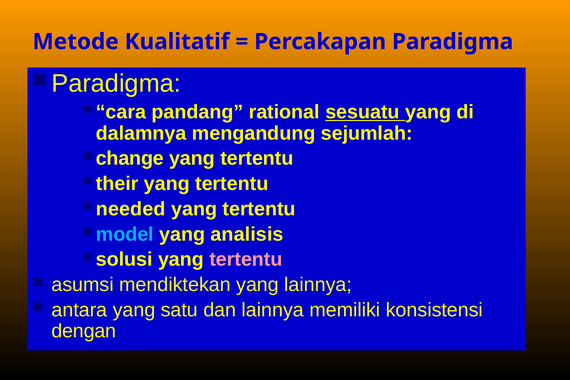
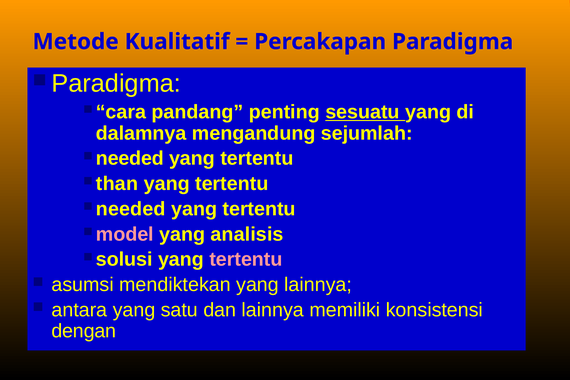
rational: rational -> penting (284, 112)
change: change -> needed (130, 158)
their: their -> than (117, 184)
model colour: light blue -> pink (125, 234)
